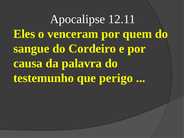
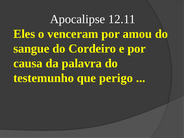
quem: quem -> amou (137, 34)
